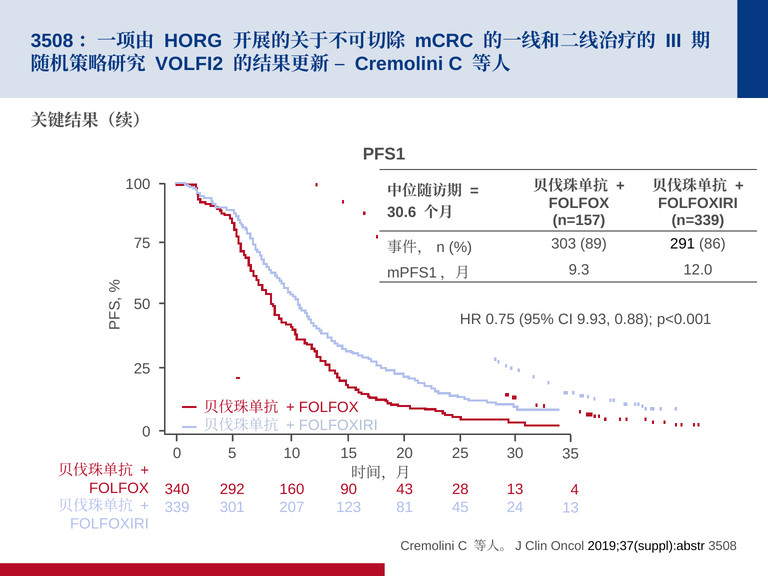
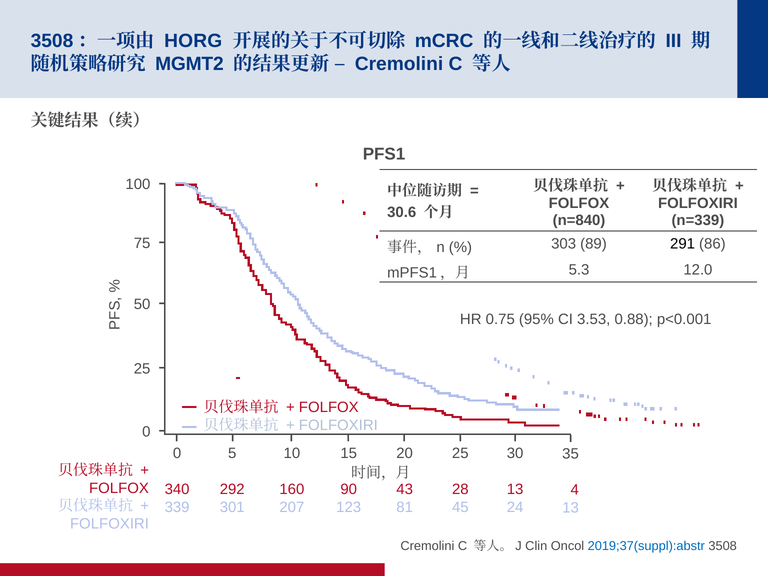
VOLFI2: VOLFI2 -> MGMT2 (189, 64)
n=157: n=157 -> n=840 (579, 220)
9.3: 9.3 -> 5.3 (579, 270)
9.93: 9.93 -> 3.53 (594, 320)
2019;37(suppl):abstr colour: black -> blue (646, 546)
